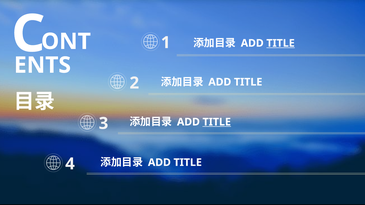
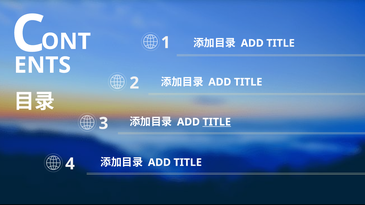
TITLE underline: present -> none (281, 43)
